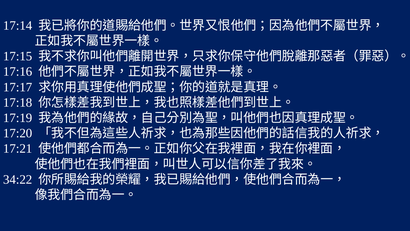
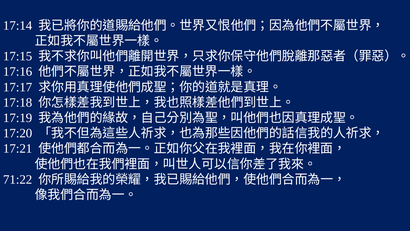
34:22: 34:22 -> 71:22 (18, 179)
